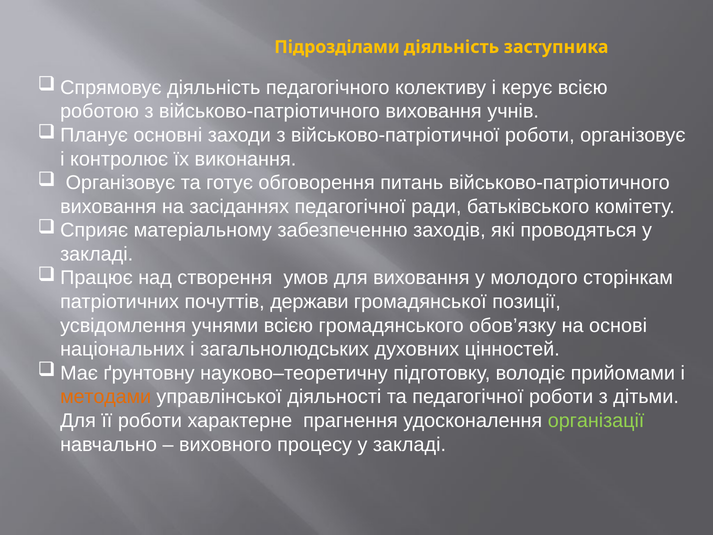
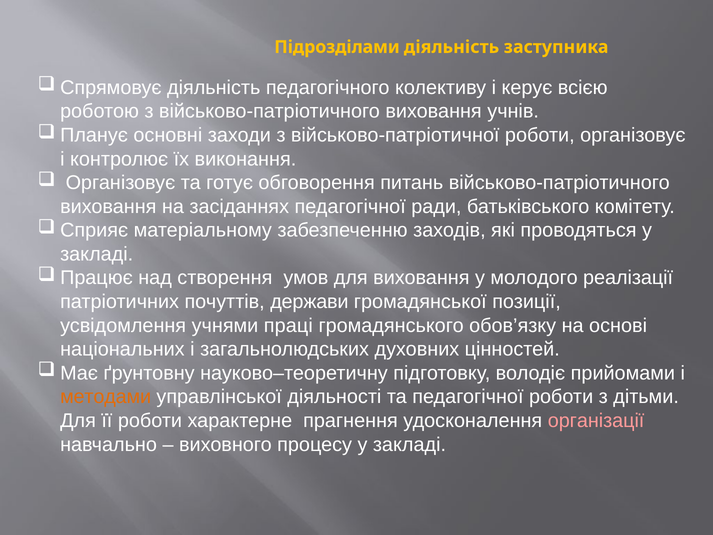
сторінкам: сторінкам -> реалізації (628, 278)
учнями всією: всією -> праці (288, 325)
організації colour: light green -> pink (596, 420)
